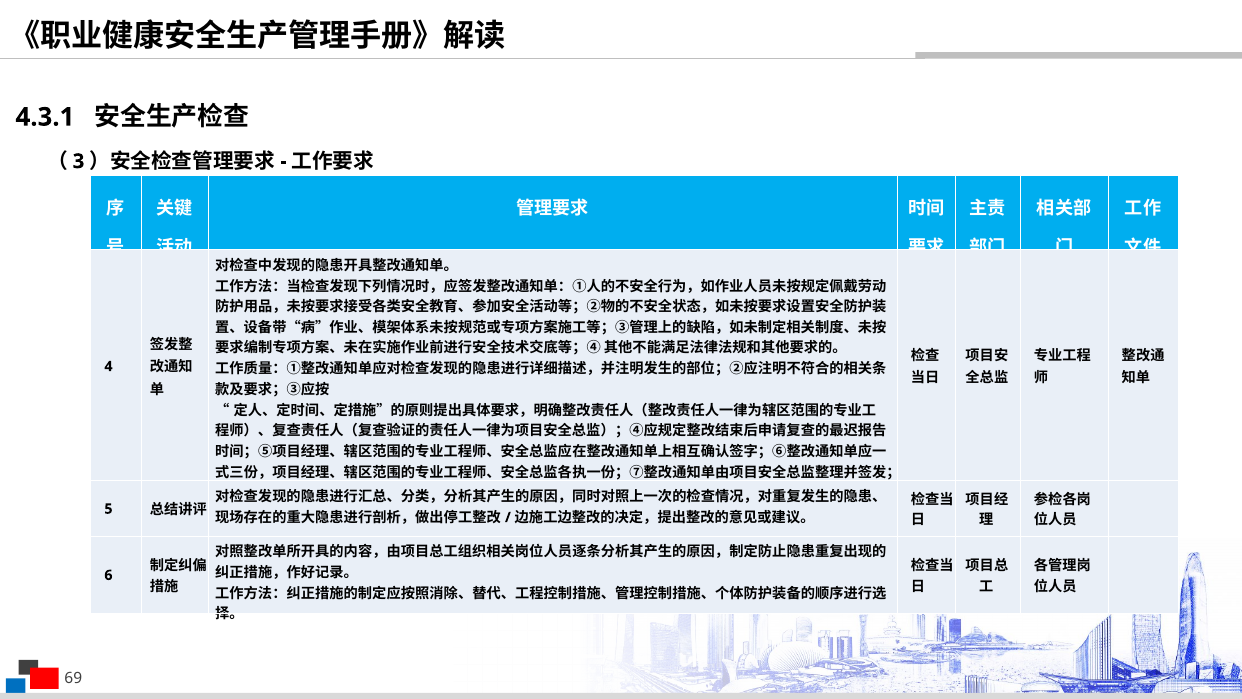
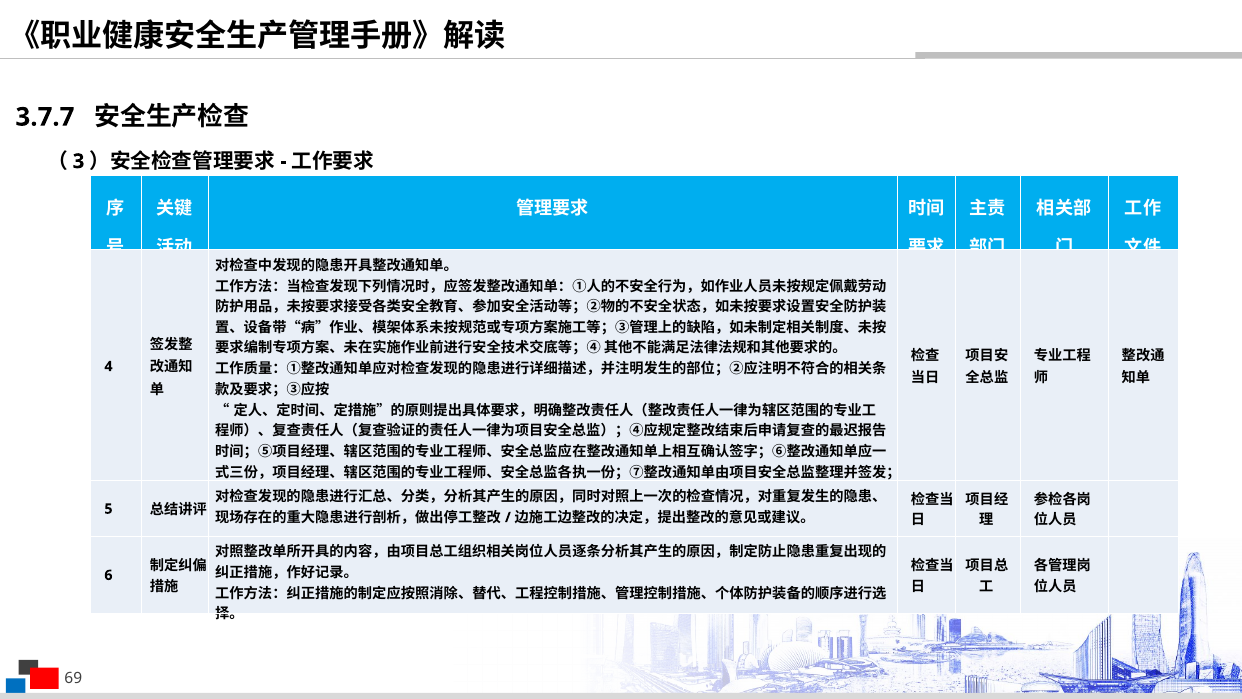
4.3.1: 4.3.1 -> 3.7.7 (45, 117)
